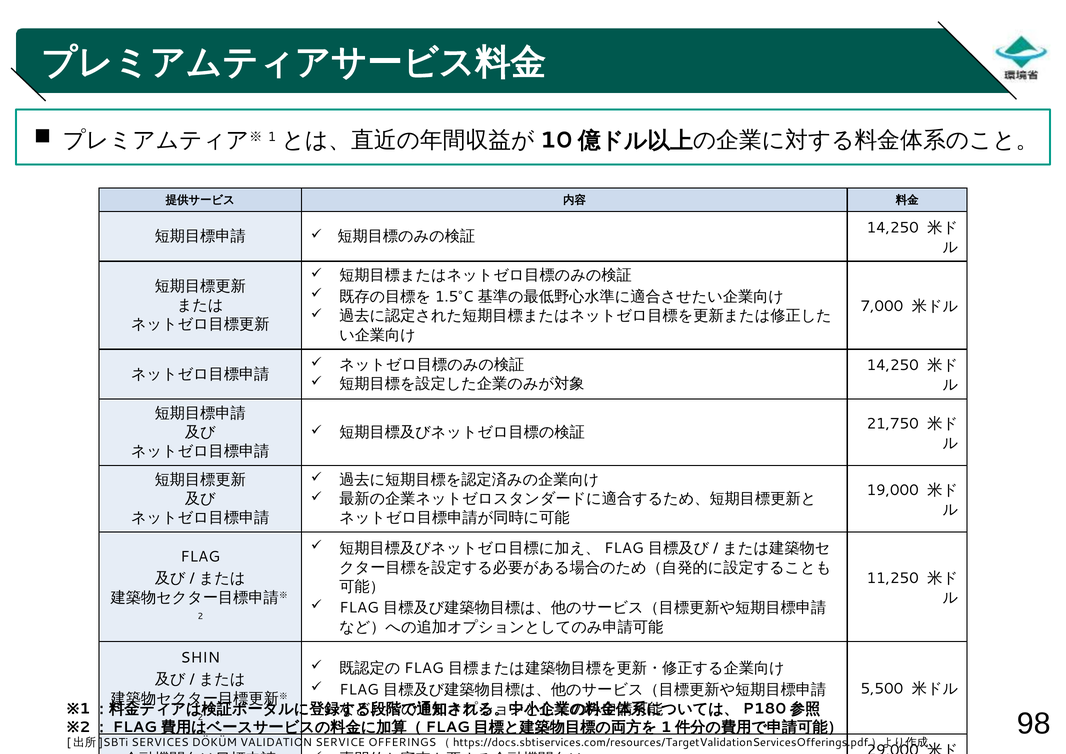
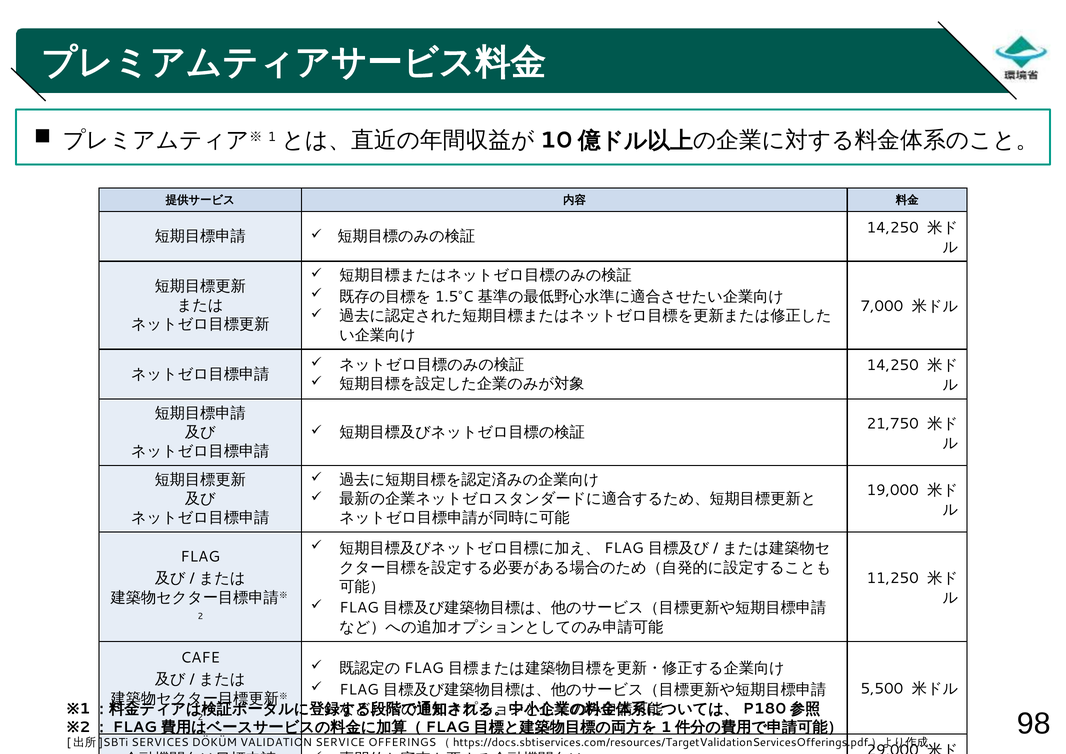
SHIN: SHIN -> CAFE (200, 657)
